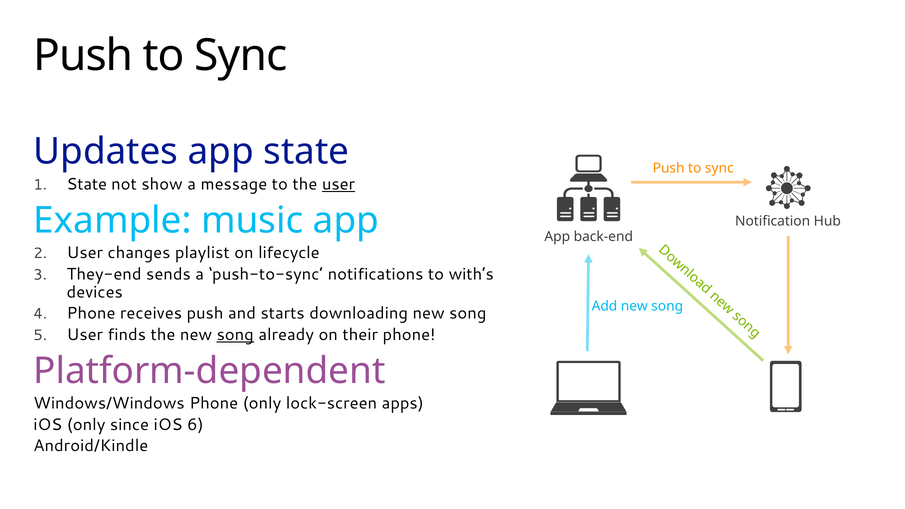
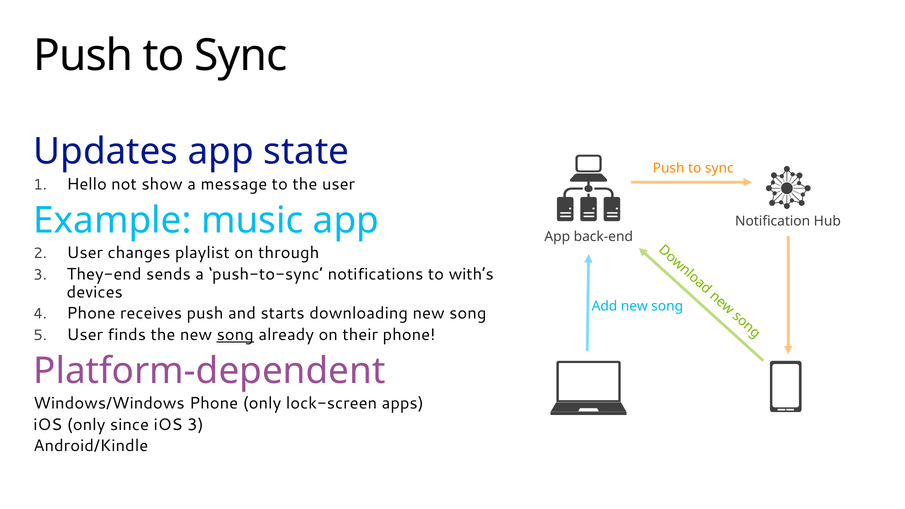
State: State -> Hello (87, 184)
user underline: present -> none (338, 184)
lifecycle: lifecycle -> through (289, 253)
iOS 6: 6 -> 3 (195, 425)
